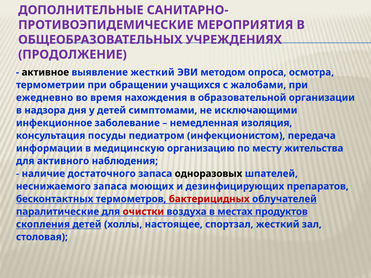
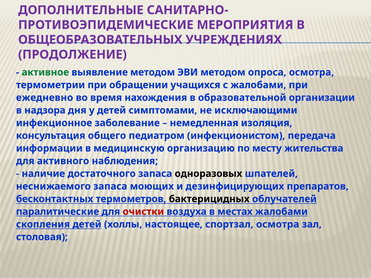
активное colour: black -> green (45, 72)
выявление жесткий: жесткий -> методом (153, 72)
посуды: посуды -> общего (107, 136)
бактерицидных colour: red -> black (209, 199)
местах продуктов: продуктов -> жалобами (281, 212)
спортзал жесткий: жесткий -> осмотра (278, 225)
